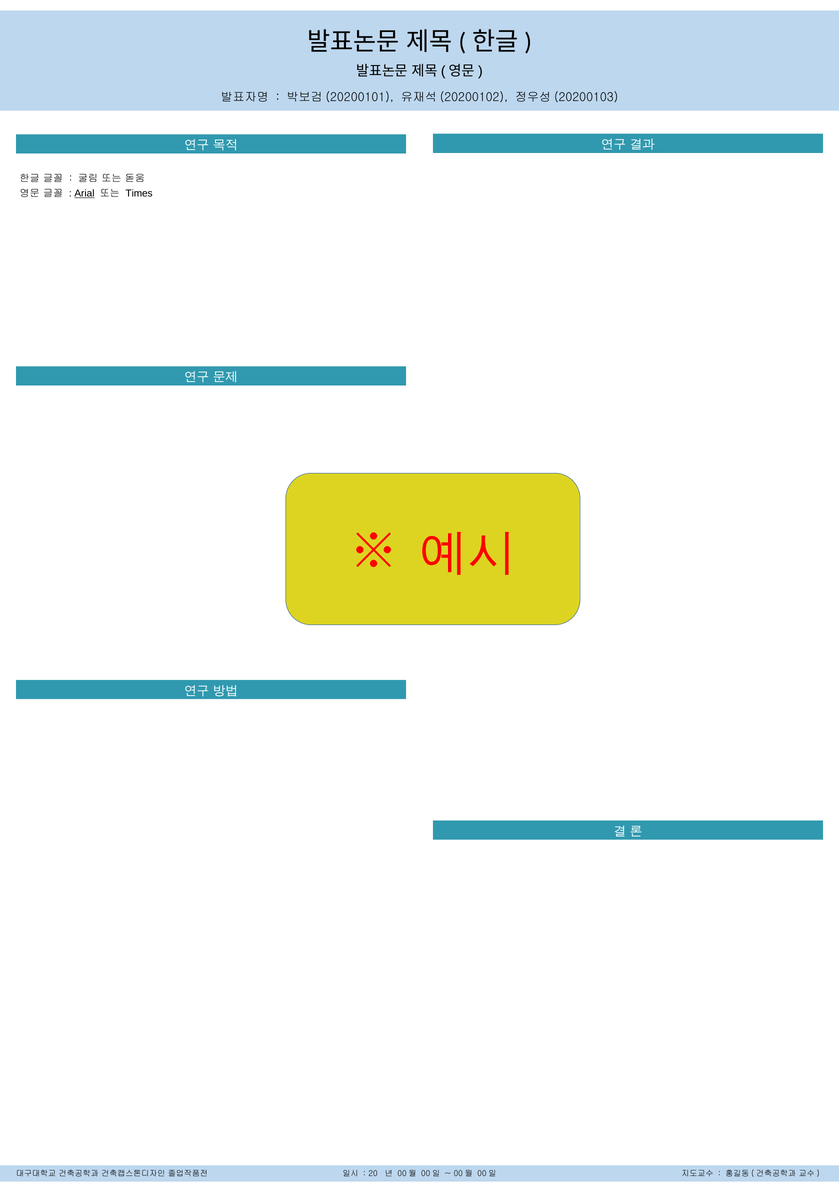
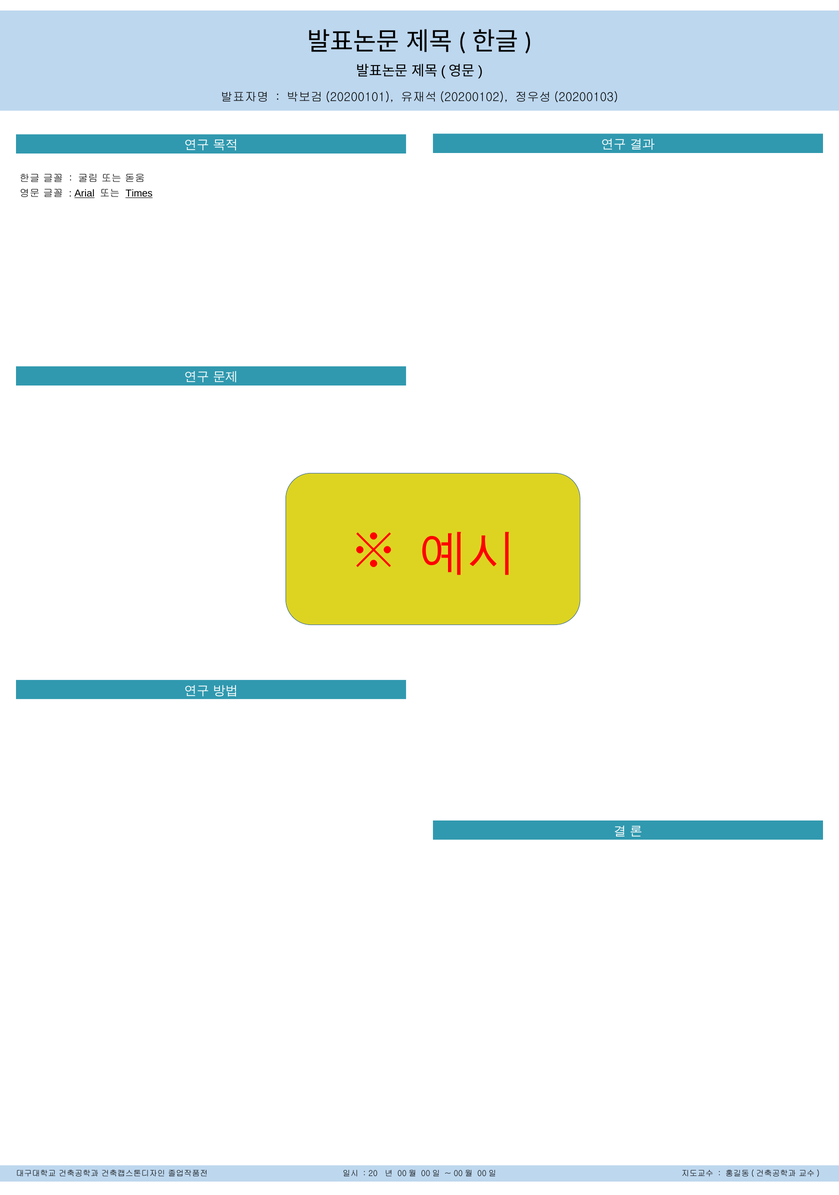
Times underline: none -> present (139, 193)
